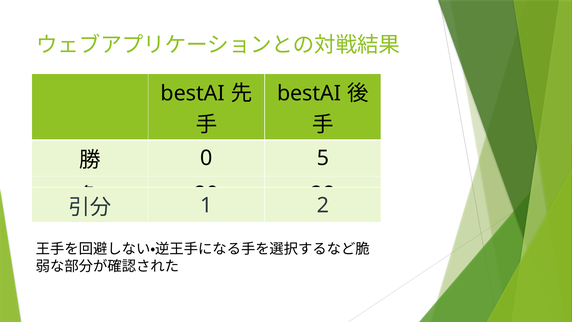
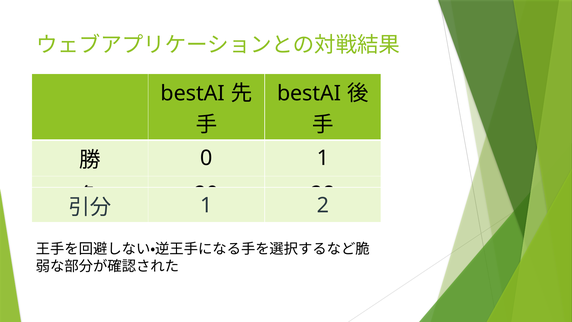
0 5: 5 -> 1 (323, 158)
